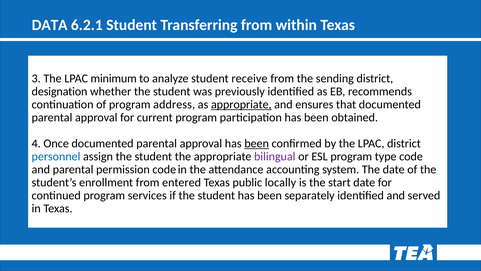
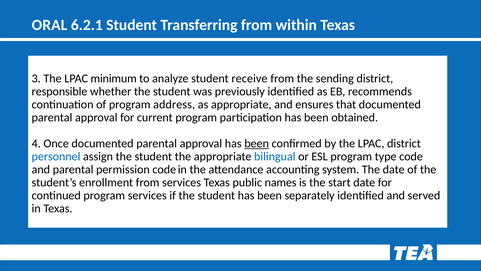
DATA: DATA -> ORAL (49, 25)
designation: designation -> responsible (59, 91)
appropriate underline: present -> none (241, 104)
bilingual colour: purple -> blue (275, 156)
from entered: entered -> services (182, 182)
locally: locally -> names (281, 182)
